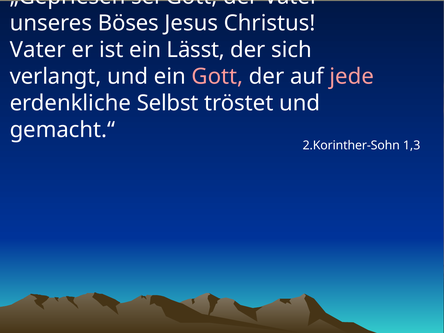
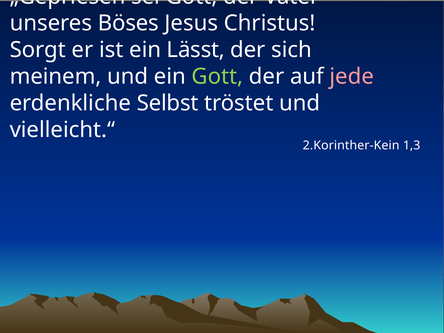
Vater: Vater -> Sorgt (38, 50)
verlangt: verlangt -> meinem (56, 77)
Gott colour: pink -> light green (217, 77)
gemacht.“: gemacht.“ -> vielleicht.“ (62, 130)
2.Korinther-Sohn: 2.Korinther-Sohn -> 2.Korinther-Kein (351, 146)
